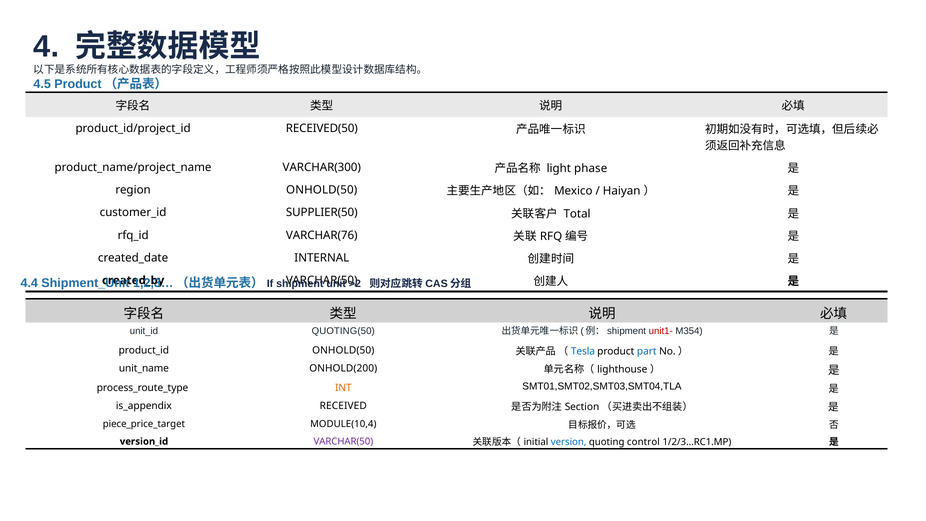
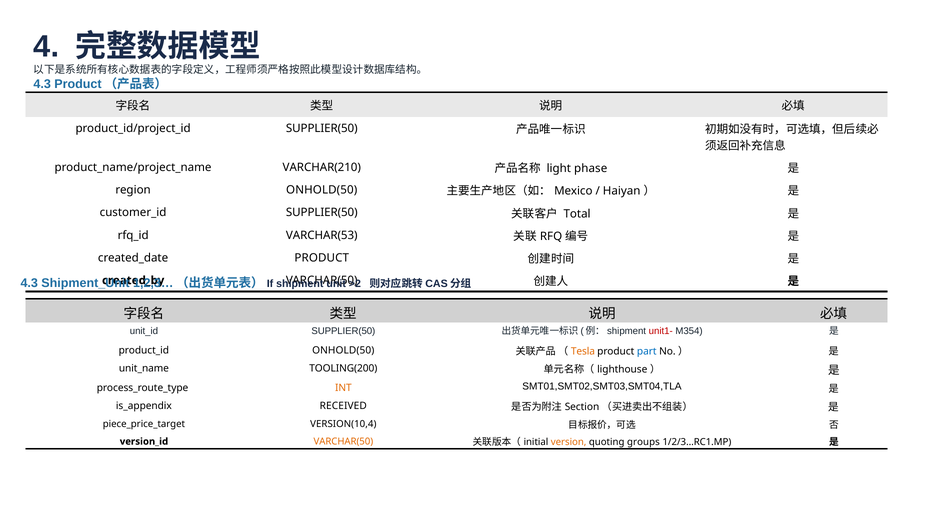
4.5: 4.5 -> 4.3 (42, 84)
RECEIVED(50: RECEIVED(50 -> SUPPLIER(50 (322, 128)
VARCHAR(300: VARCHAR(300 -> VARCHAR(210 (322, 168)
VARCHAR(76: VARCHAR(76 -> VARCHAR(53 (322, 235)
INTERNAL: INTERNAL -> PRODUCT (322, 258)
4.4: 4.4 -> 4.3 (29, 283)
QUOTING(50: QUOTING(50 -> SUPPLIER(50 (343, 331)
Tesla colour: blue -> orange (583, 351)
ONHOLD(200: ONHOLD(200 -> TOOLING(200 (343, 368)
MODULE(10,4: MODULE(10,4 -> VERSION(10,4 (343, 424)
VARCHAR(50 colour: purple -> orange (343, 441)
version colour: blue -> orange (569, 442)
control: control -> groups (643, 442)
